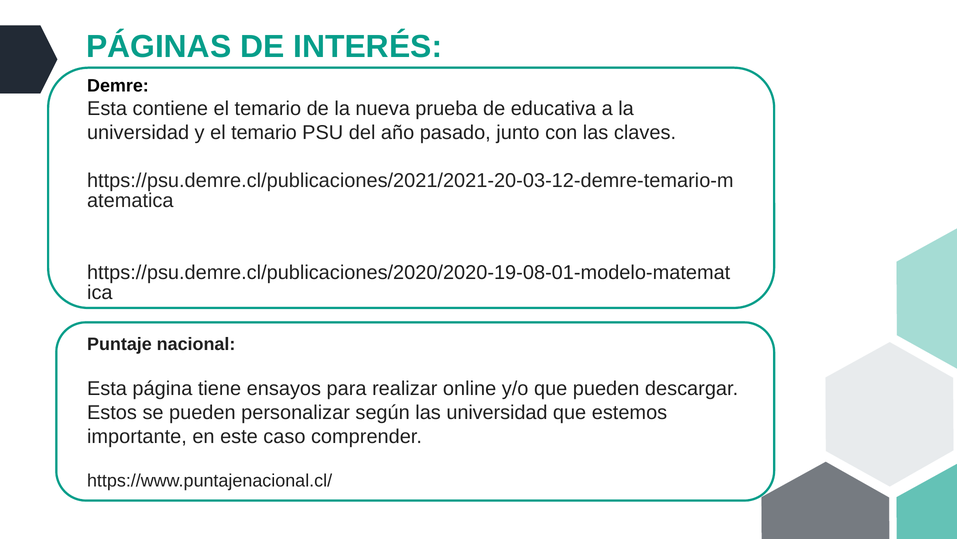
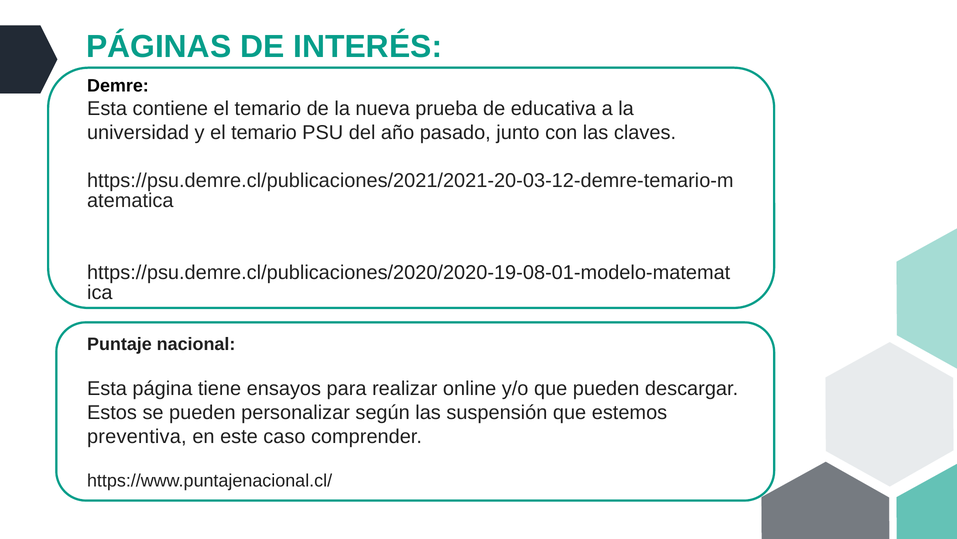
las universidad: universidad -> suspensión (497, 412)
importante: importante -> preventiva (137, 436)
